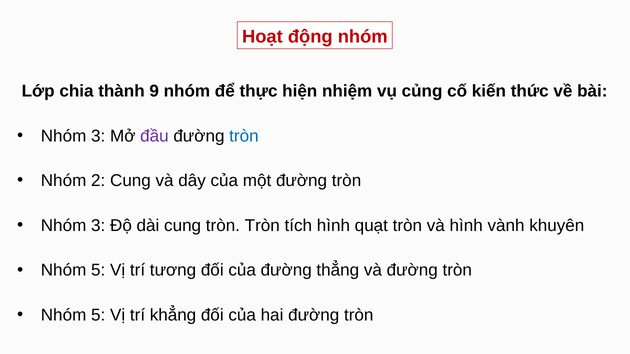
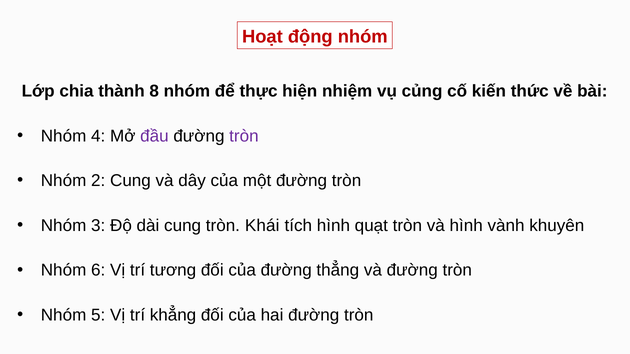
9: 9 -> 8 (154, 91)
3: 3 -> 4 (98, 136)
tròn colour: blue -> purple (244, 136)
tròn Tròn: Tròn -> Khái (262, 226)
5: 5 -> 6 (98, 271)
